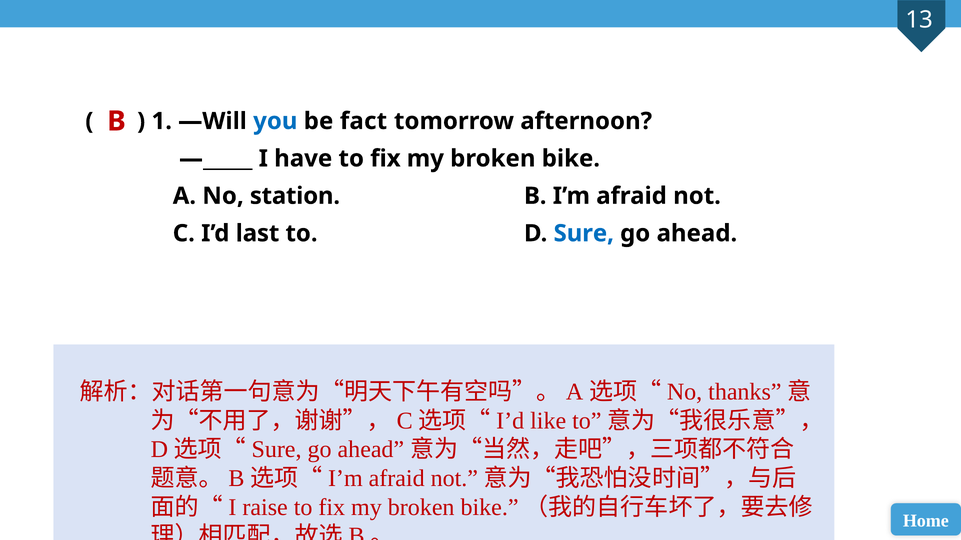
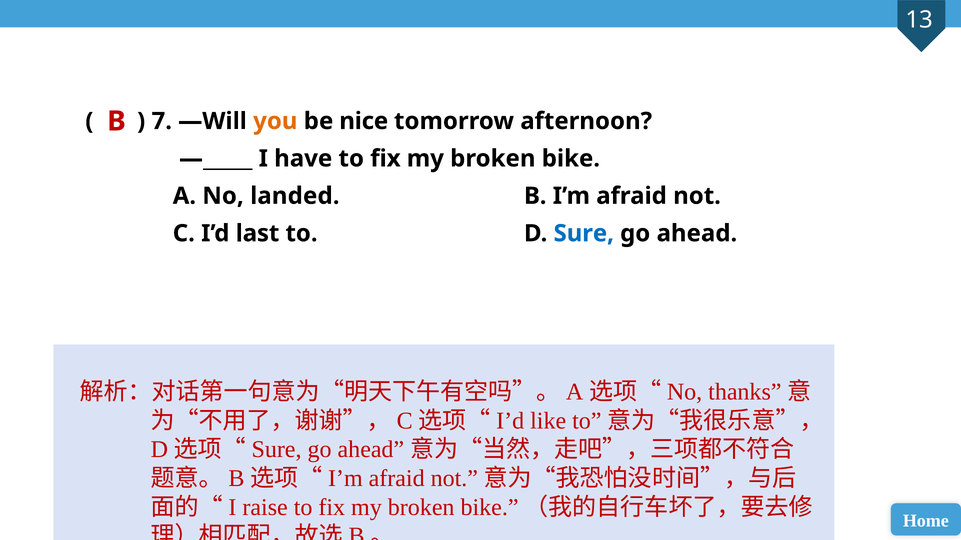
1: 1 -> 7 (162, 121)
you colour: blue -> orange (275, 121)
fact: fact -> nice (364, 121)
station: station -> landed (295, 196)
